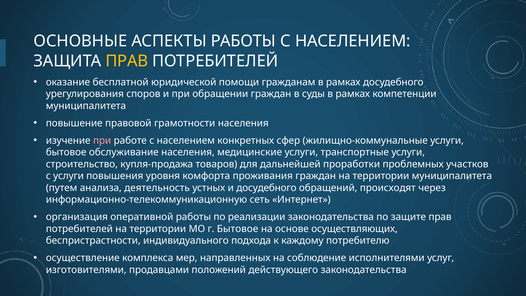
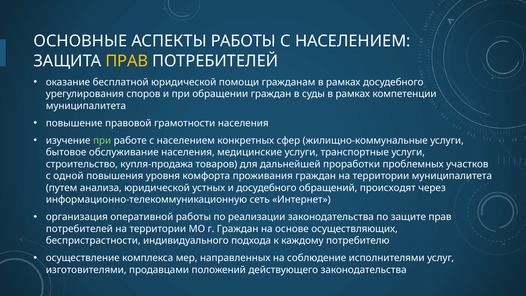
при colour: pink -> light green (102, 140)
с услуги: услуги -> одной (68, 176)
анализа деятельность: деятельность -> юридической (157, 188)
г Бытовое: Бытовое -> Граждан (238, 229)
